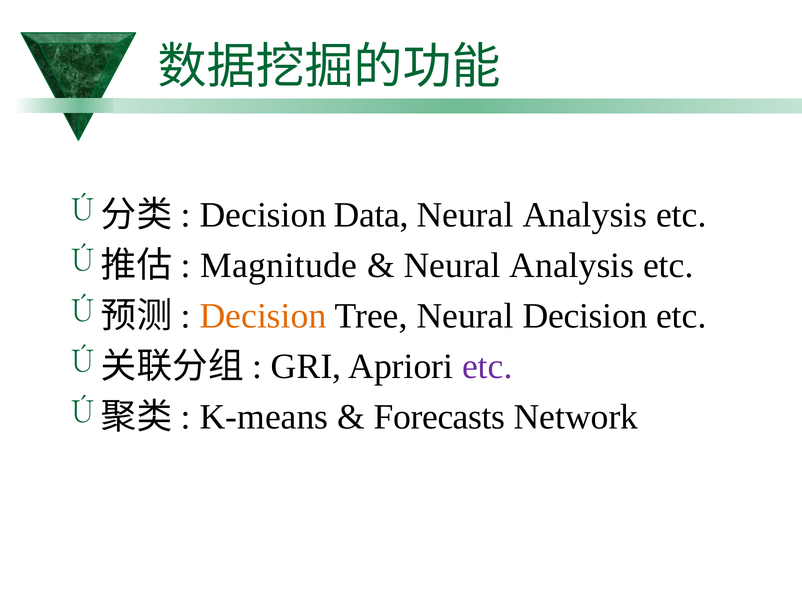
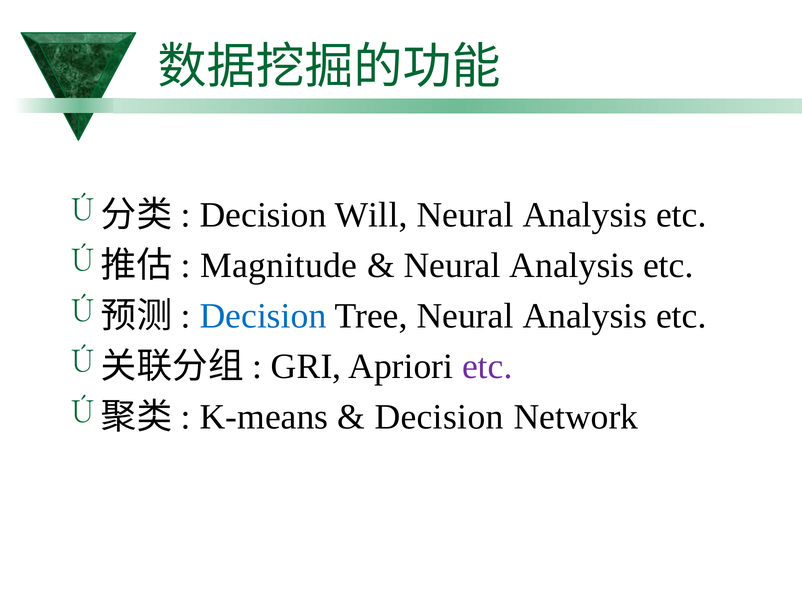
Data: Data -> Will (371, 215)
Decision colour: orange -> blue (263, 316)
Tree Neural Decision: Decision -> Analysis (585, 316)
Forecasts: Forecasts -> Decision (439, 417)
